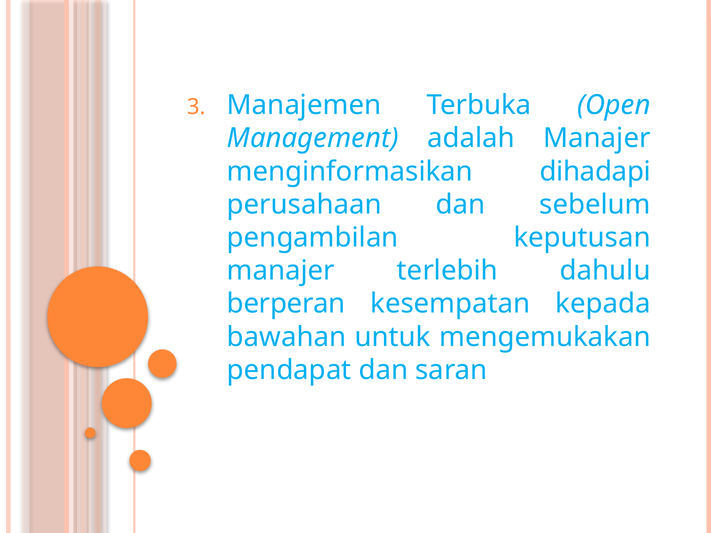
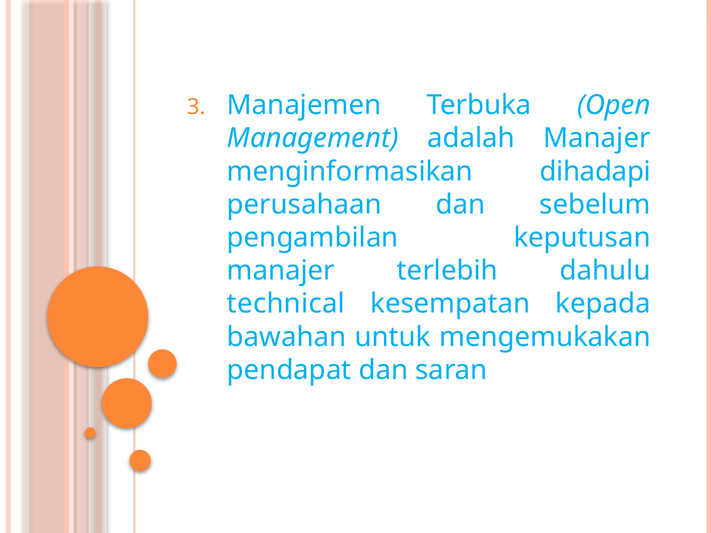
berperan: berperan -> technical (286, 304)
